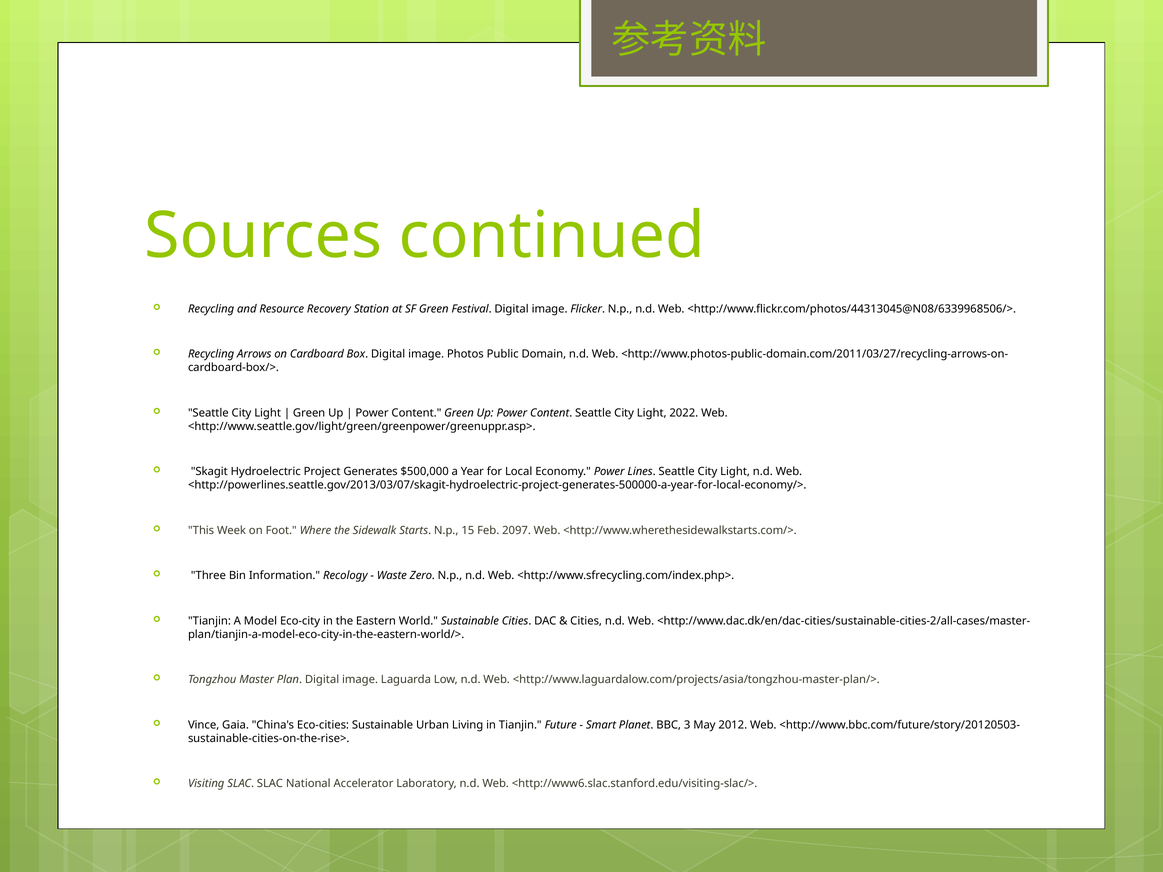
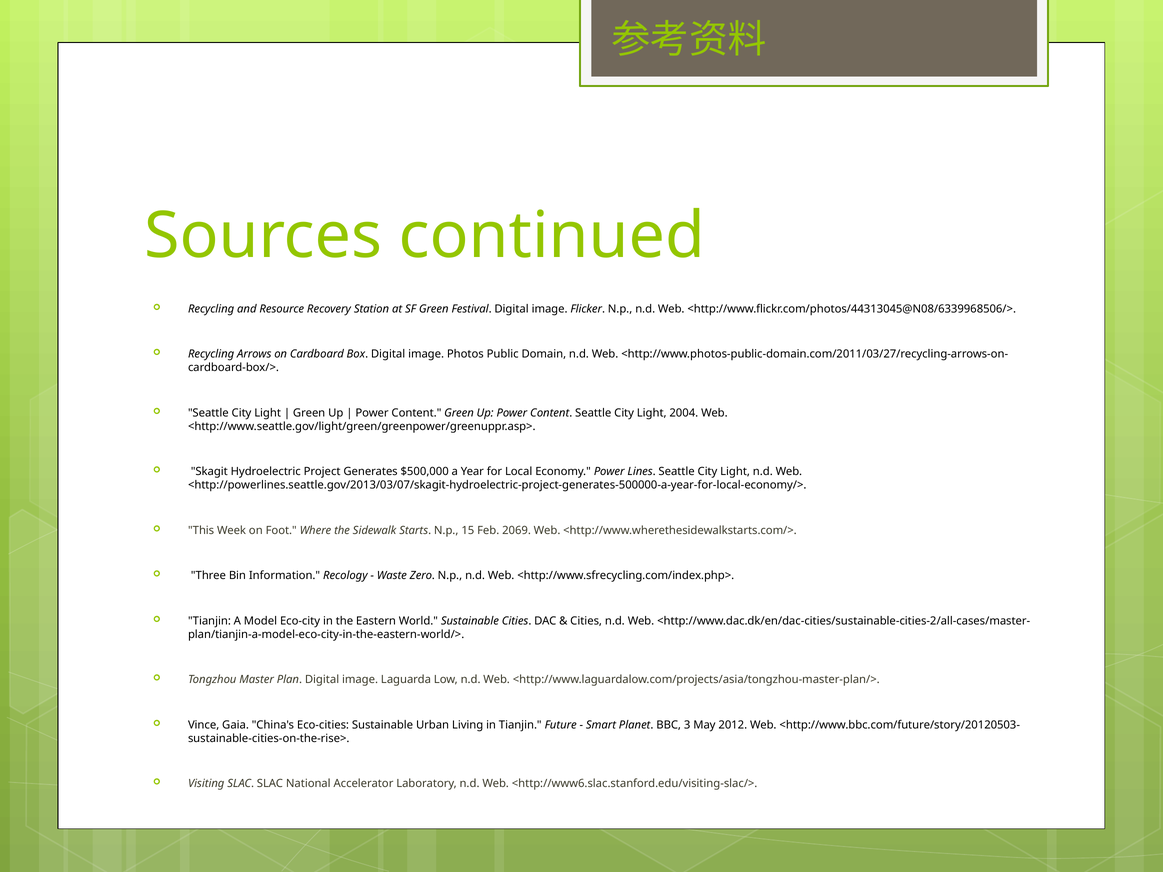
2022: 2022 -> 2004 (684, 413)
2097: 2097 -> 2069 (517, 531)
